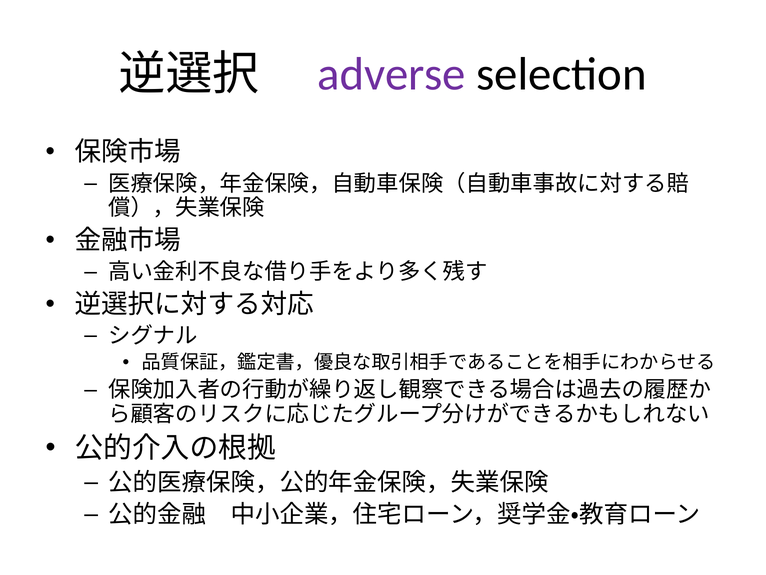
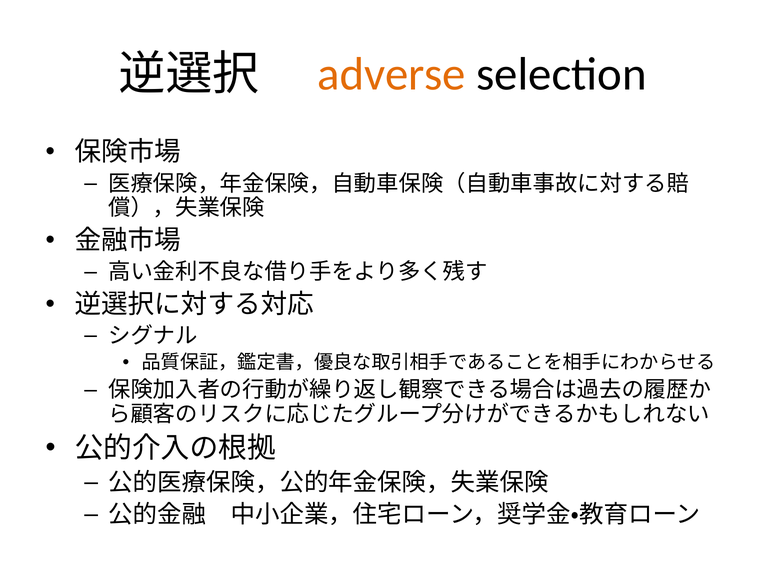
adverse colour: purple -> orange (392, 74)
